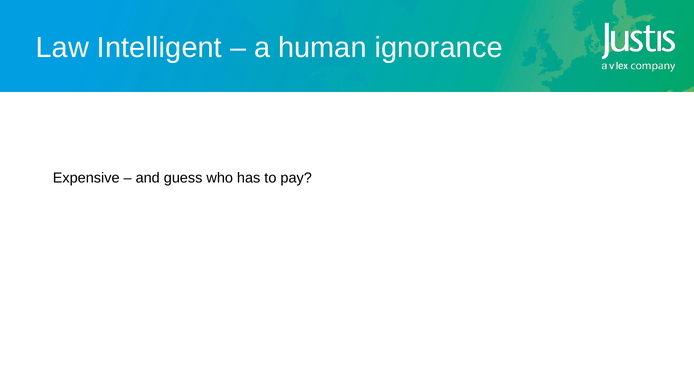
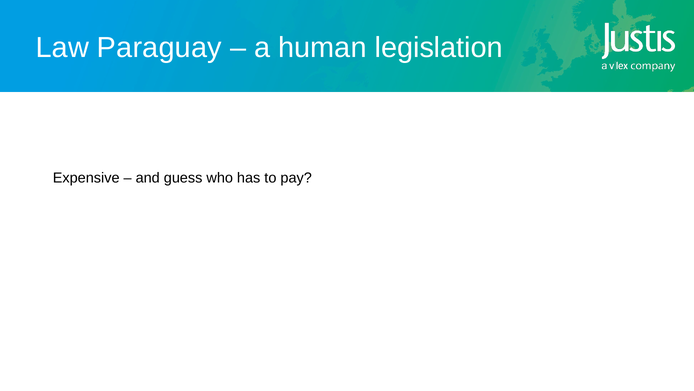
Intelligent: Intelligent -> Paraguay (159, 48)
ignorance: ignorance -> legislation (439, 48)
